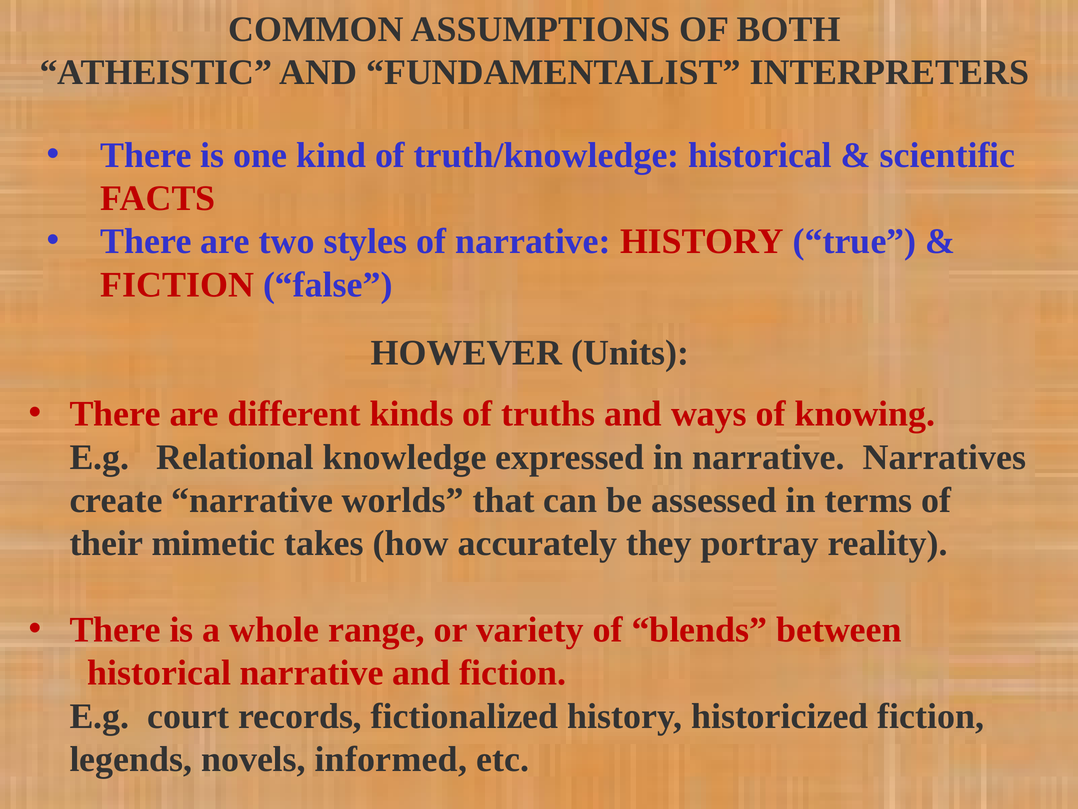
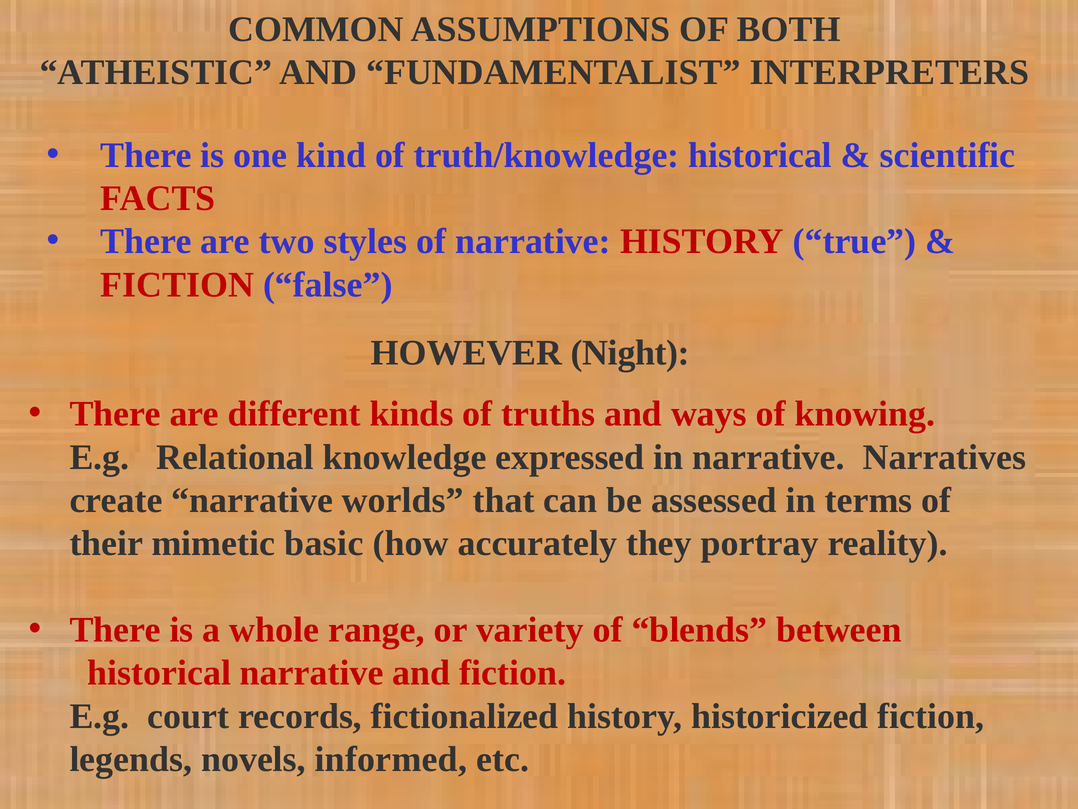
Units: Units -> Night (630, 353)
takes: takes -> basic (324, 543)
